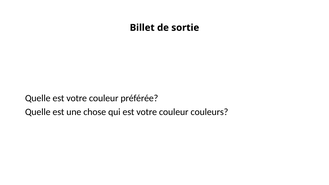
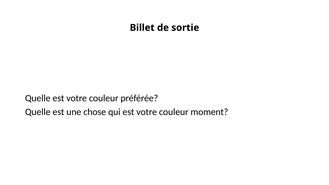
couleurs: couleurs -> moment (209, 112)
